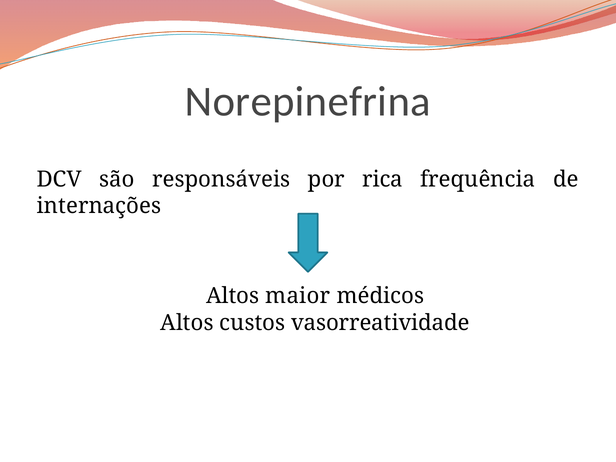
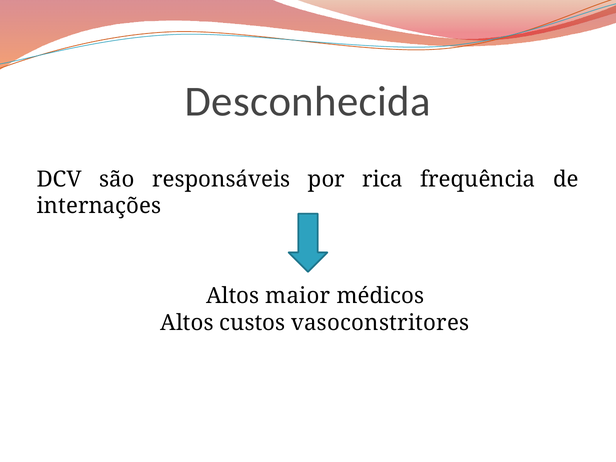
Norepinefrina: Norepinefrina -> Desconhecida (308, 102)
vasorreatividade: vasorreatividade -> vasoconstritores (380, 323)
